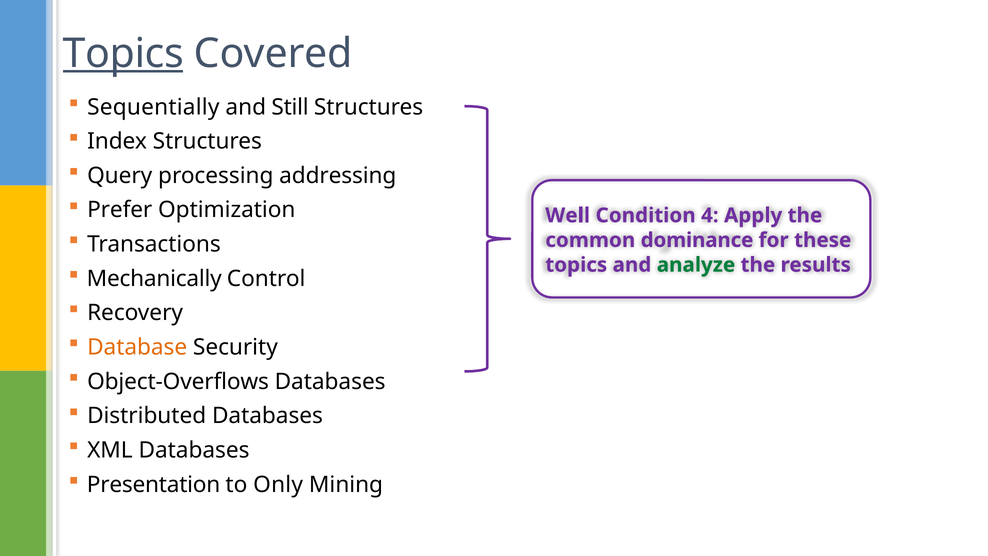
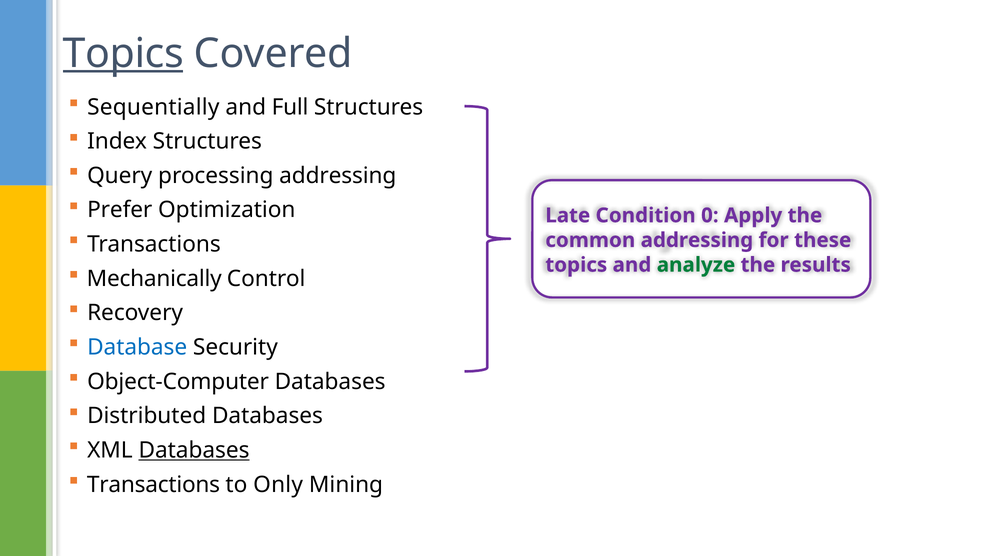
Still: Still -> Full (290, 107)
Well: Well -> Late (568, 215)
4: 4 -> 0 (710, 215)
common dominance: dominance -> addressing (697, 240)
Database colour: orange -> blue (137, 347)
Object-Overflows: Object-Overflows -> Object-Computer (178, 381)
Databases underline: none -> present (194, 450)
Presentation: Presentation -> Transactions (154, 484)
